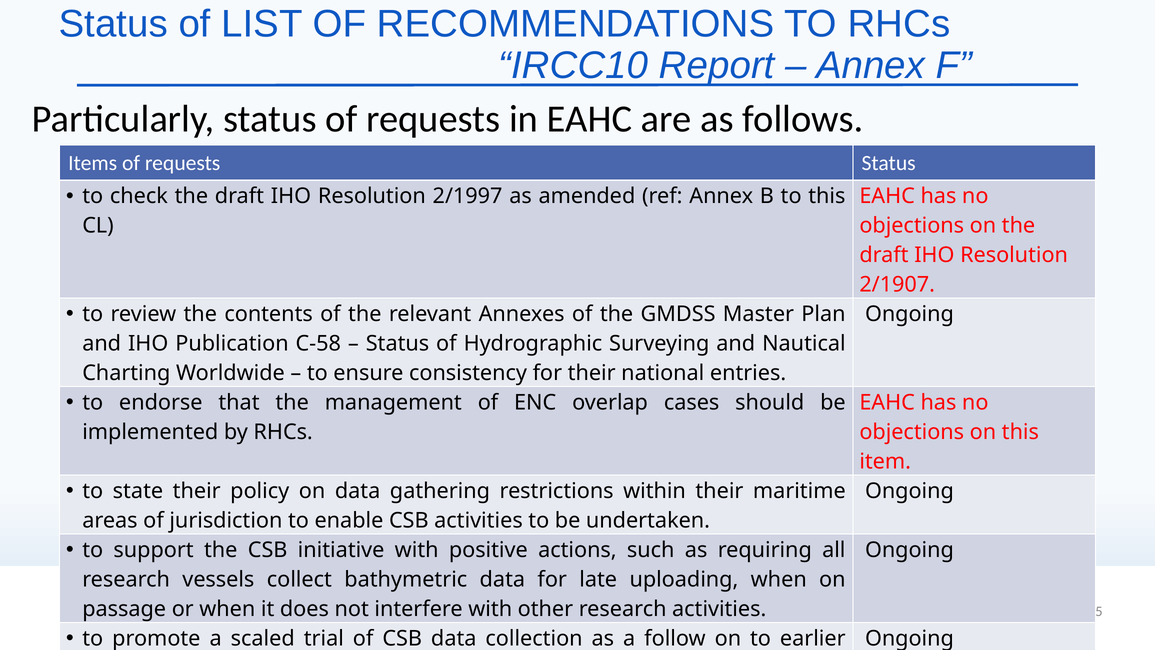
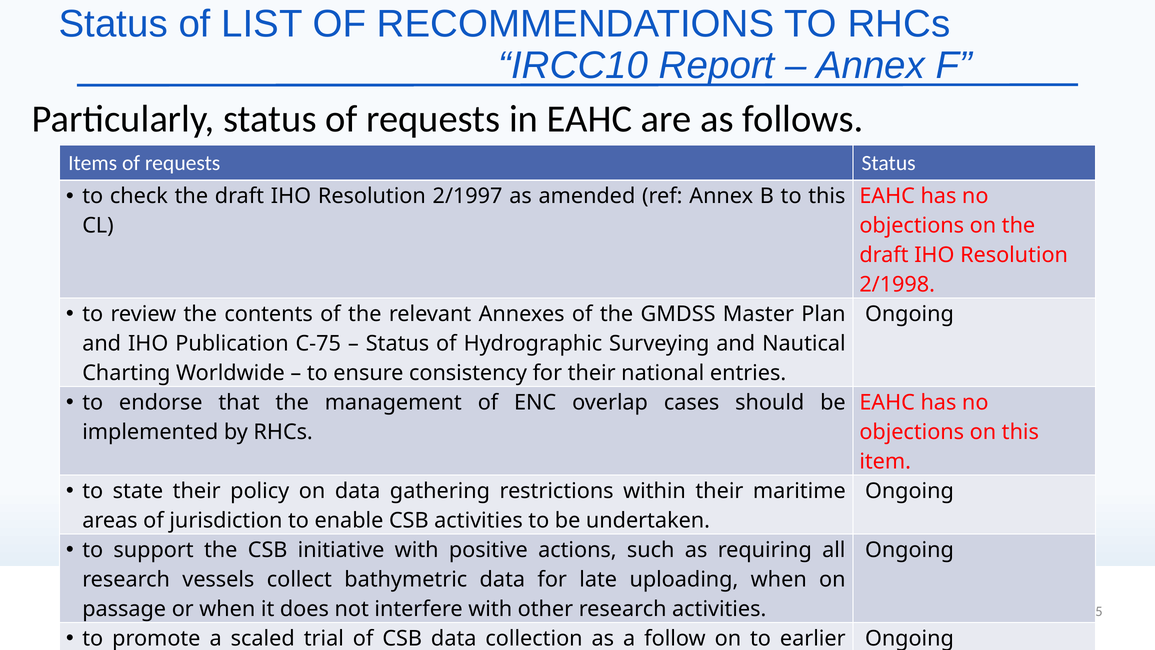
2/1907: 2/1907 -> 2/1998 (897, 285)
C-58: C-58 -> C-75 (318, 343)
